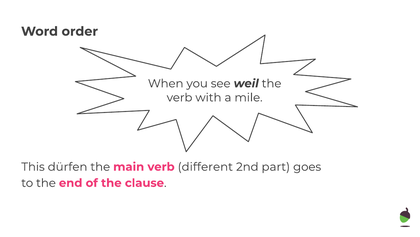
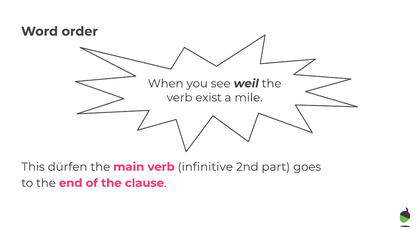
with: with -> exist (208, 97)
different: different -> infinitive (205, 166)
